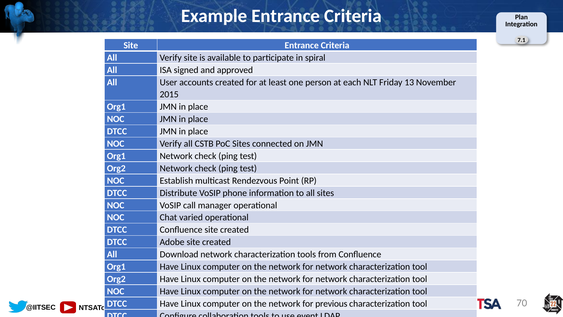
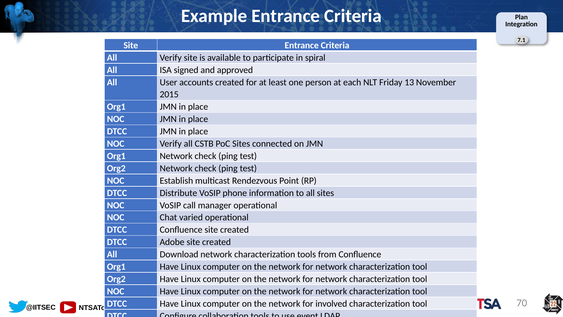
previous: previous -> involved (331, 303)
